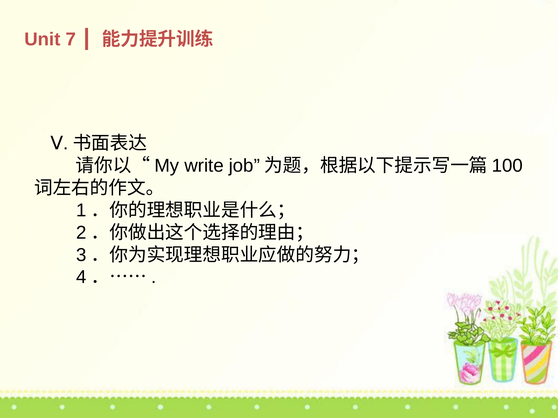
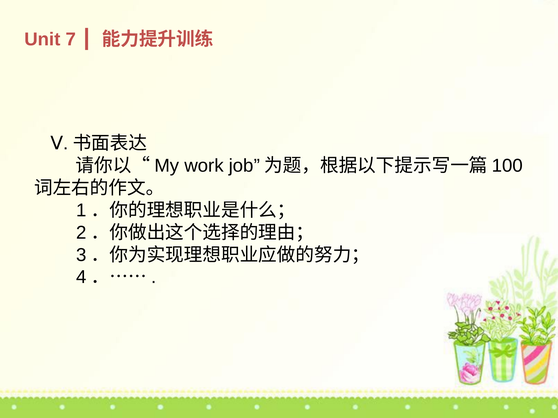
write: write -> work (204, 166)
